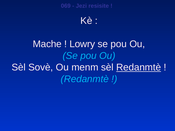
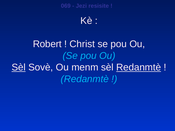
Mache: Mache -> Robert (47, 44)
Lowry: Lowry -> Christ (82, 44)
Sèl underline: none -> present (19, 67)
